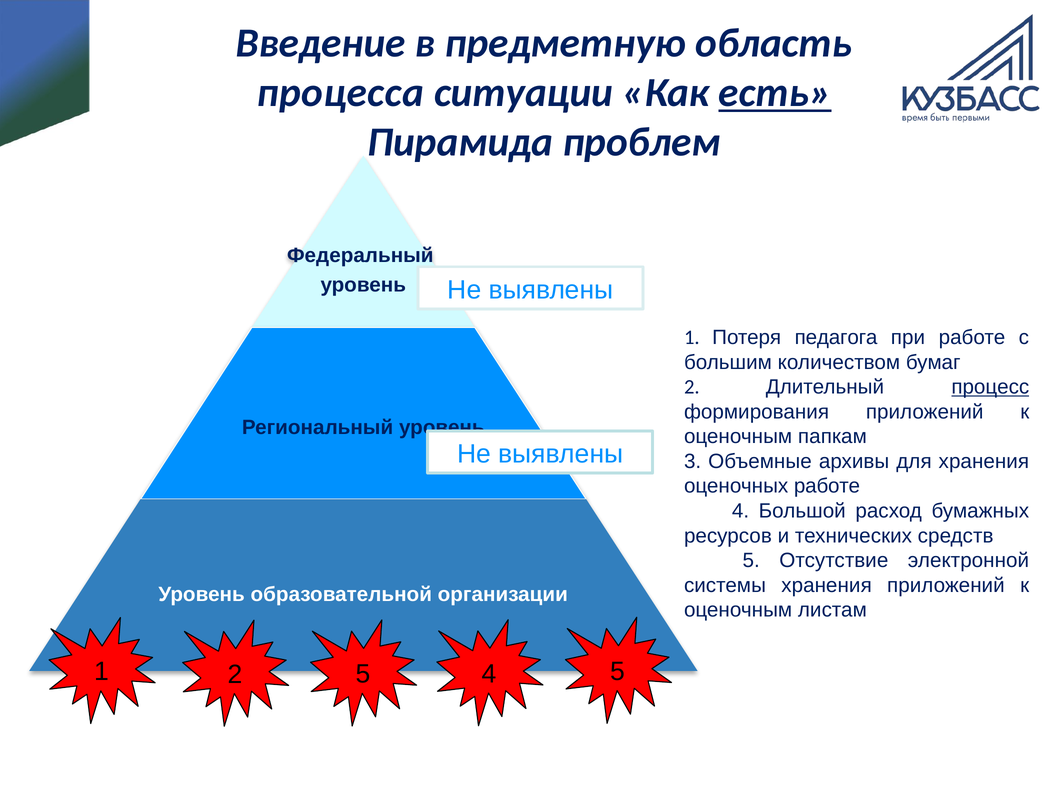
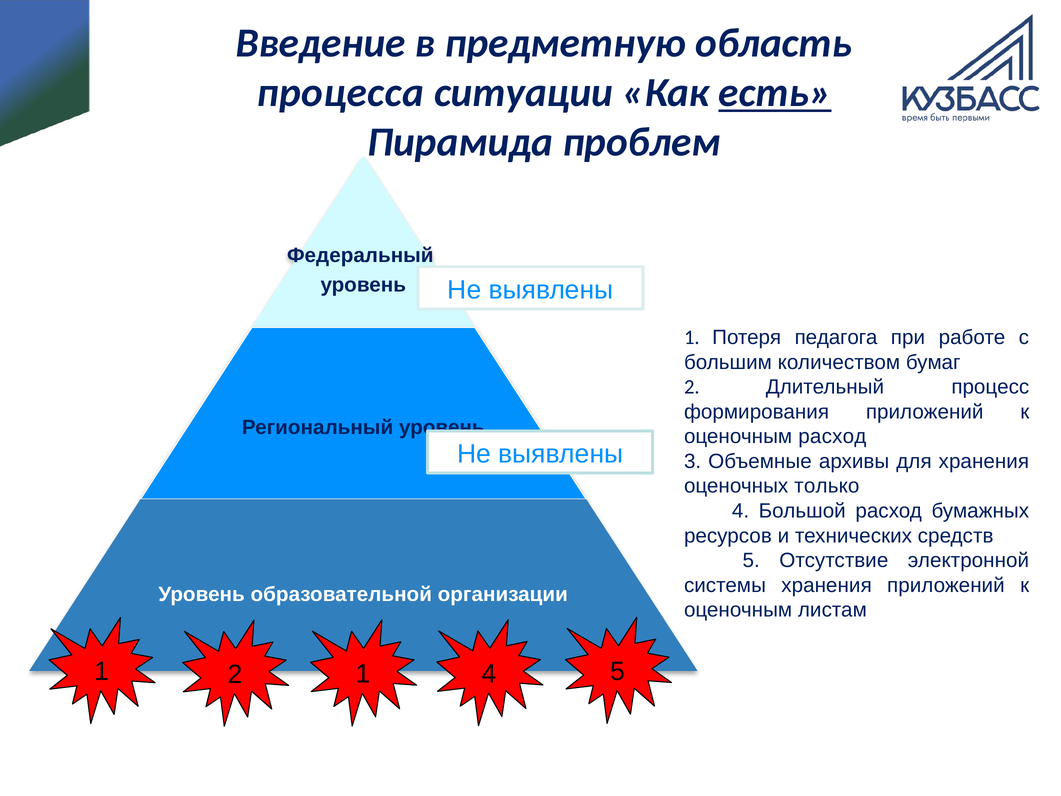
процесс underline: present -> none (990, 387)
оценочным папкам: папкам -> расход (832, 436)
оценочных работе: работе -> только (827, 486)
2 5: 5 -> 1 (363, 674)
